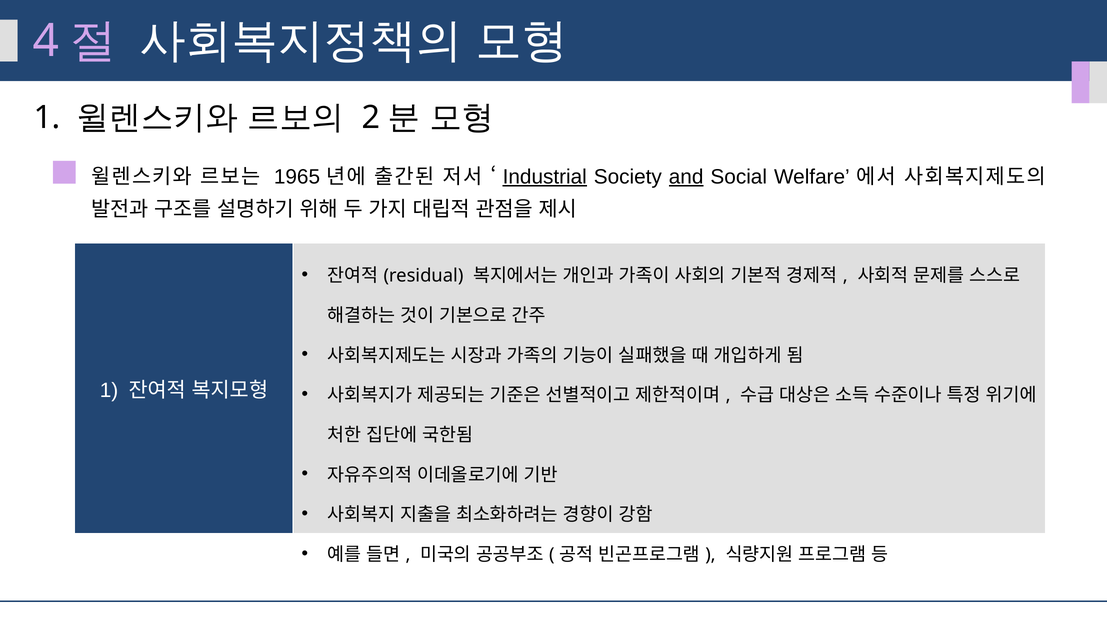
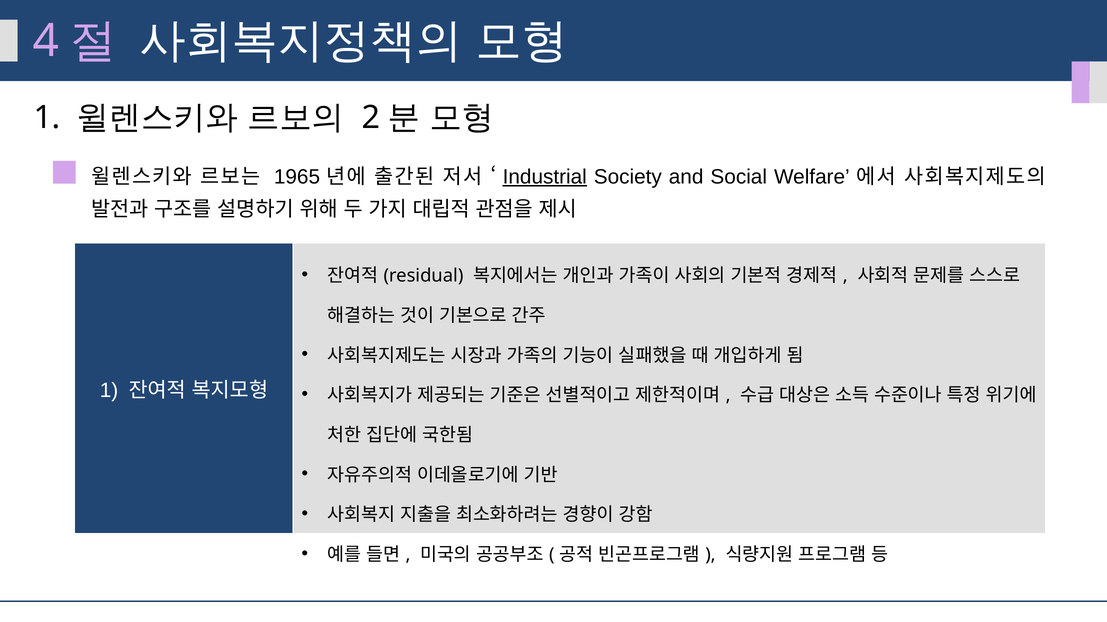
and underline: present -> none (686, 177)
